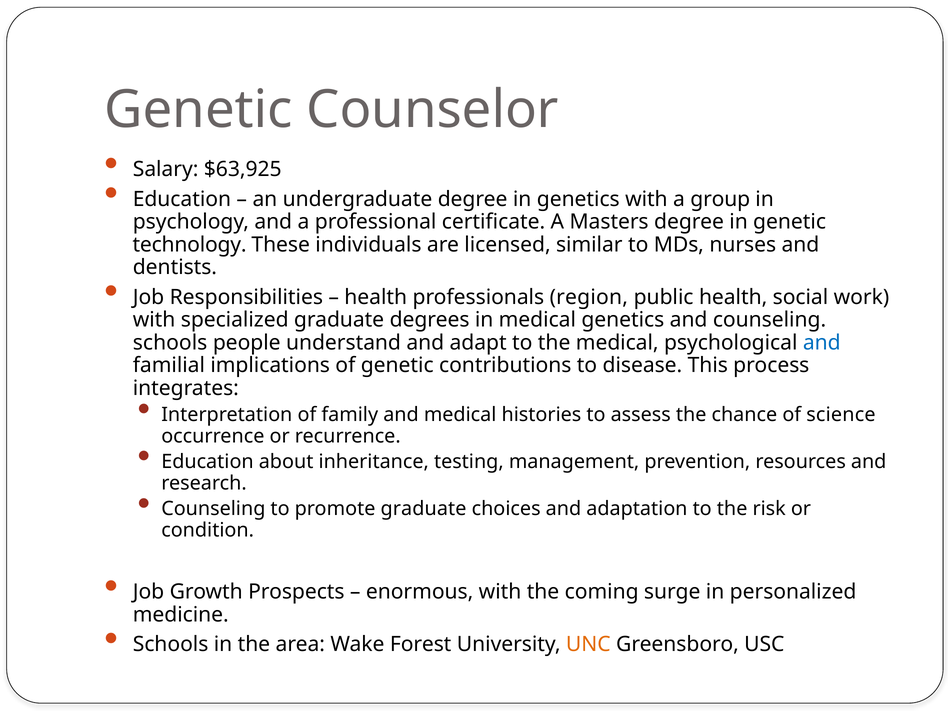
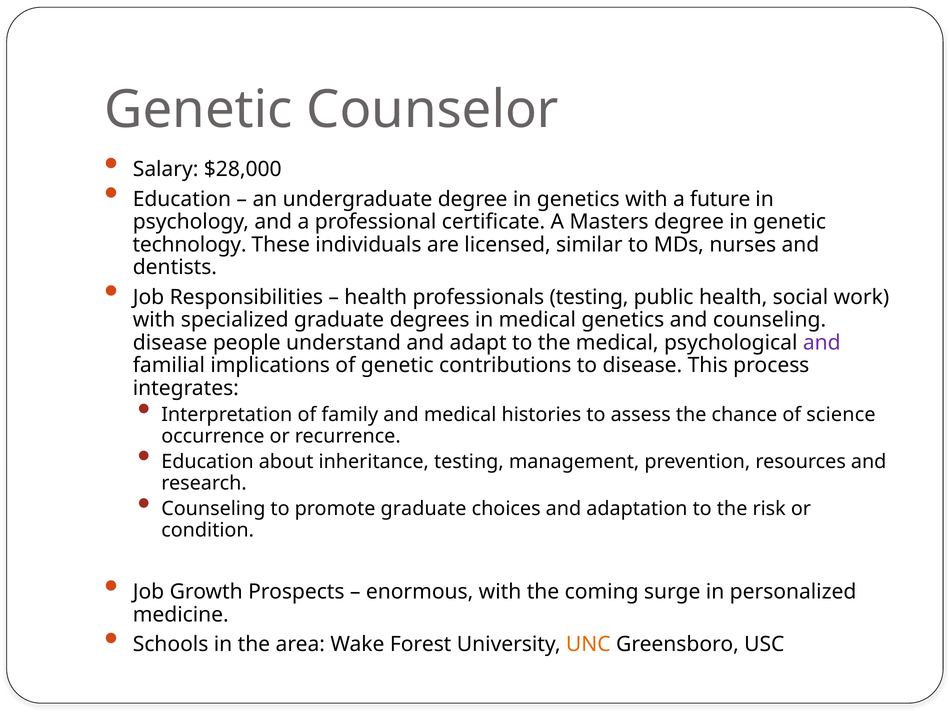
$63,925: $63,925 -> $28,000 (243, 169)
group: group -> future (720, 199)
professionals region: region -> testing (589, 297)
schools: schools -> disease (170, 342)
and colour: blue -> purple (822, 342)
